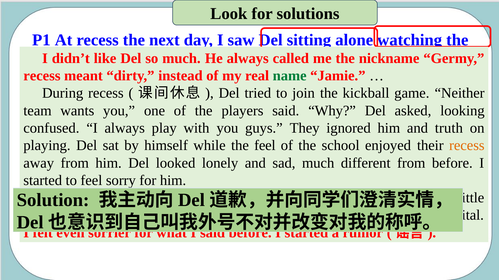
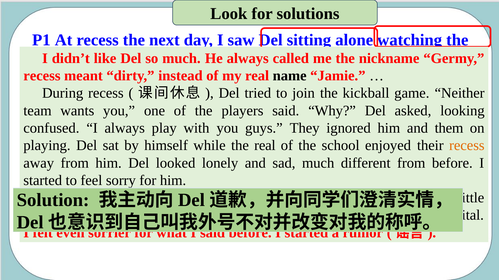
name colour: green -> black (290, 76)
truth: truth -> them (449, 128)
the feel: feel -> real (265, 146)
